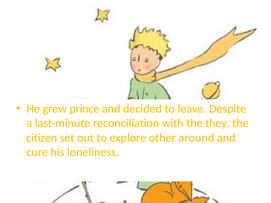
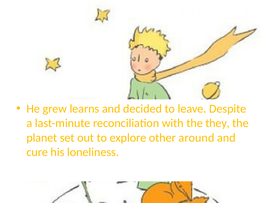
prince: prince -> learns (84, 109)
citizen: citizen -> planet (42, 138)
